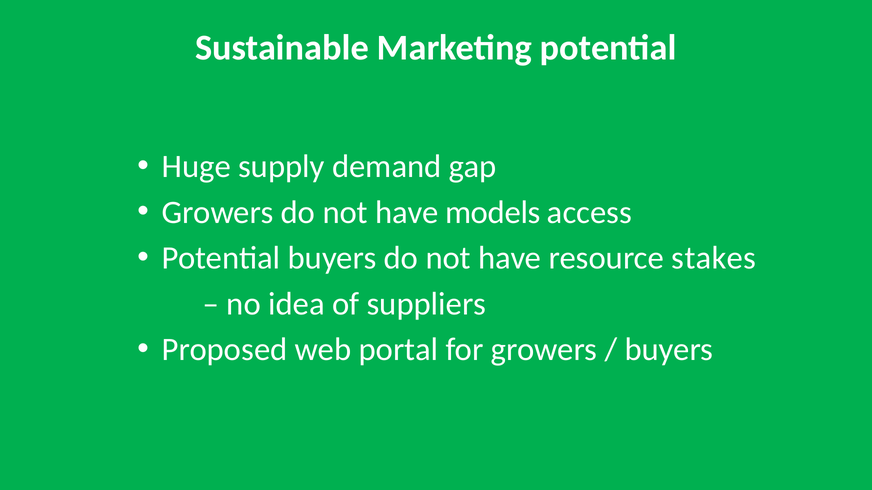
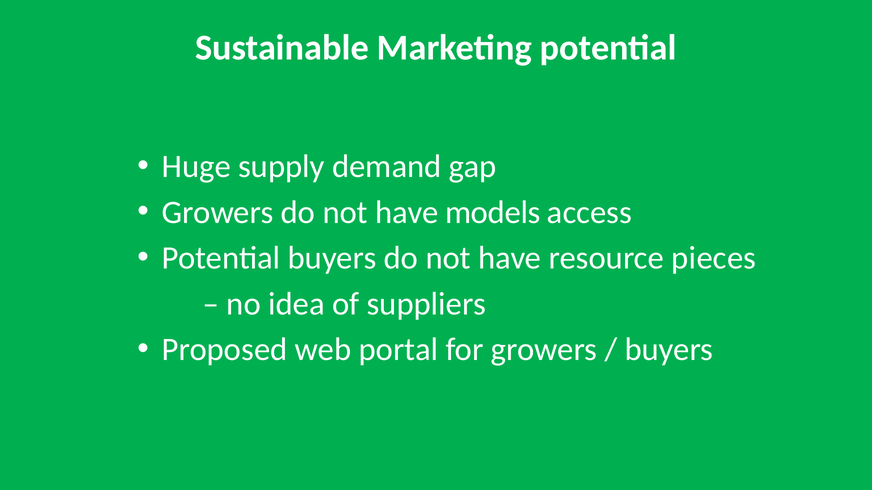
stakes: stakes -> pieces (714, 258)
